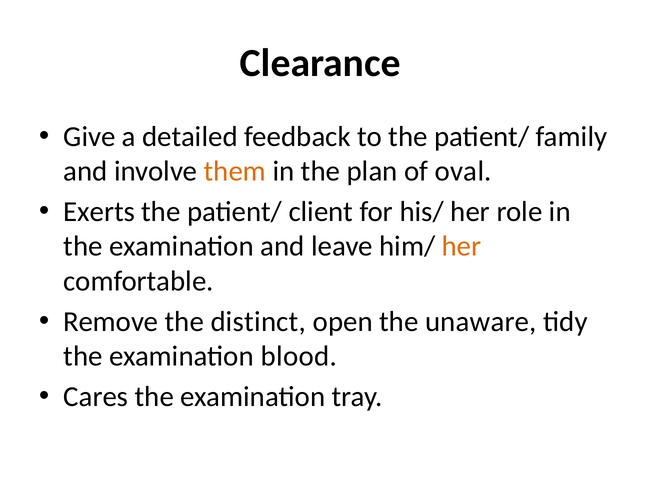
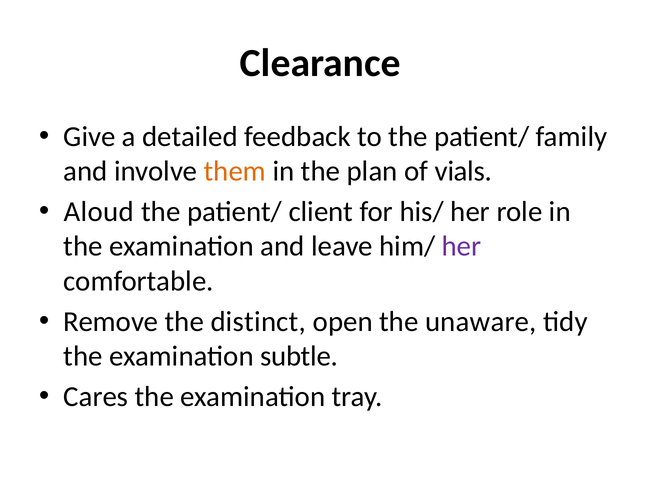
oval: oval -> vials (463, 171)
Exerts: Exerts -> Aloud (99, 211)
her colour: orange -> purple (462, 246)
blood: blood -> subtle (299, 356)
